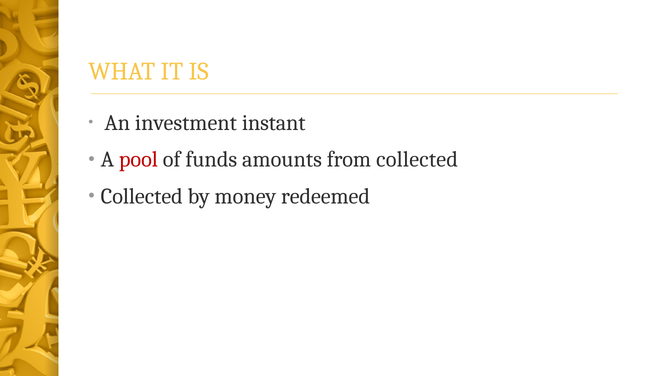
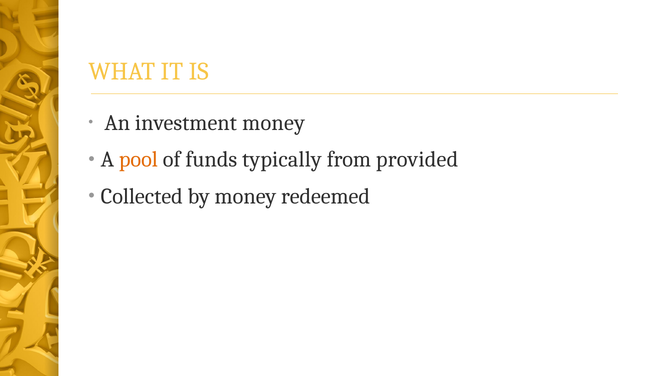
investment instant: instant -> money (274, 123)
pool colour: red -> orange (138, 160)
amounts: amounts -> typically (282, 160)
from collected: collected -> provided (417, 160)
